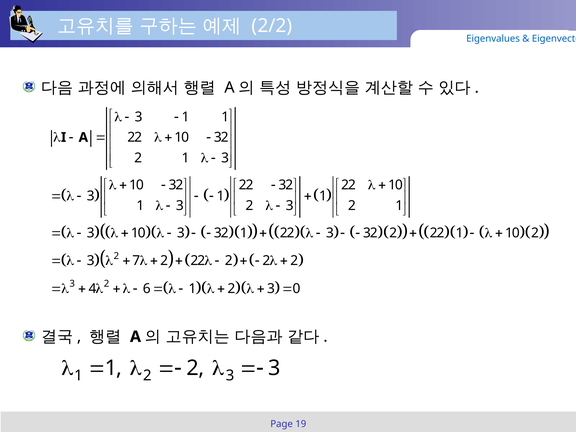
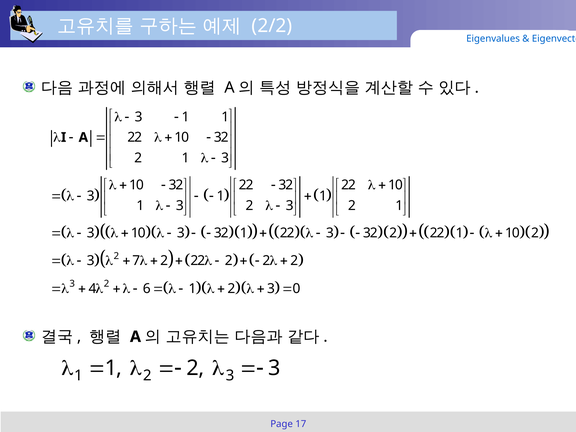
19: 19 -> 17 (301, 424)
